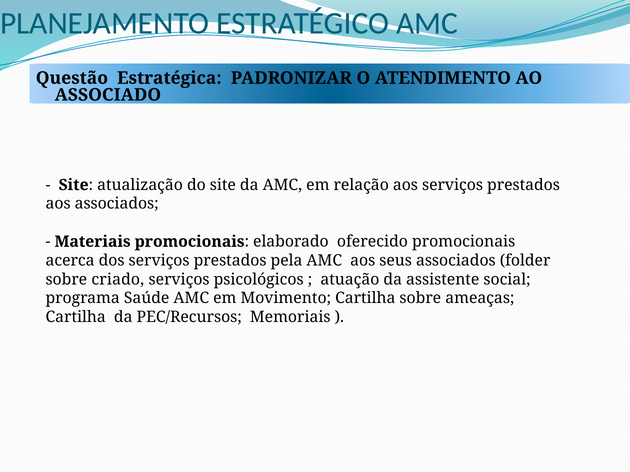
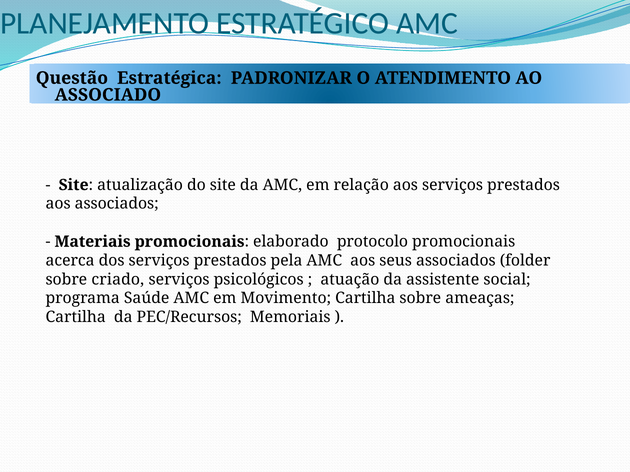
oferecido: oferecido -> protocolo (372, 242)
